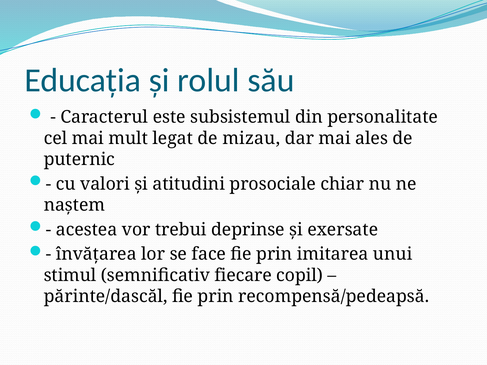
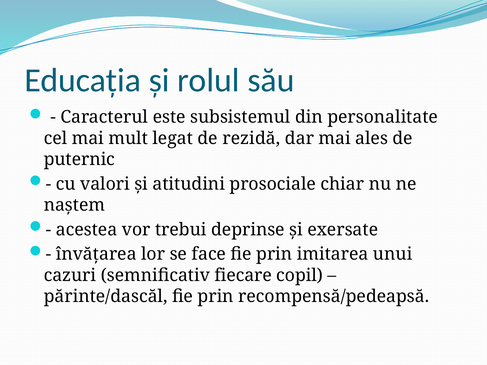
mizau: mizau -> rezidă (251, 138)
stimul: stimul -> cazuri (70, 275)
